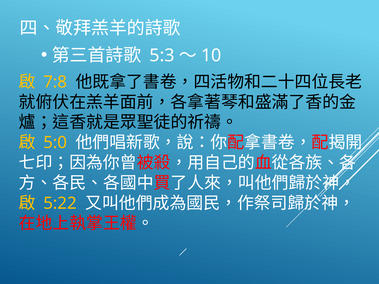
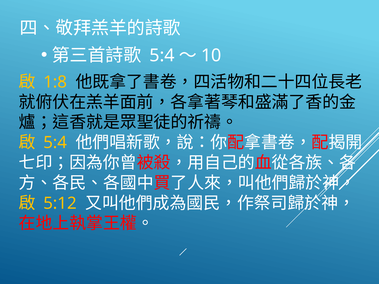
5:3: 5:3 -> 5:4 (162, 55)
7:8: 7:8 -> 1:8 (55, 82)
5:0: 5:0 -> 5:4 (55, 143)
5:22: 5:22 -> 5:12 (60, 203)
